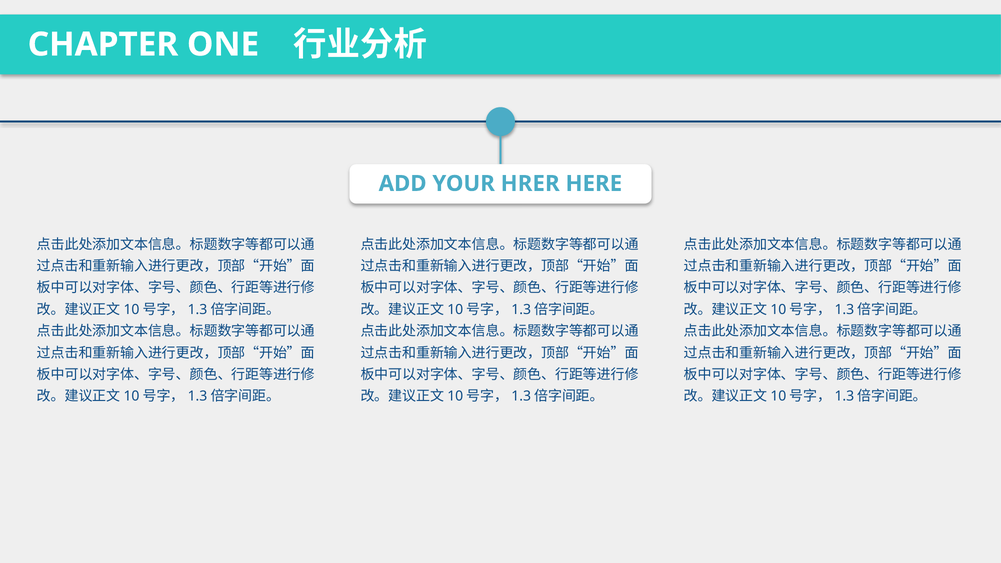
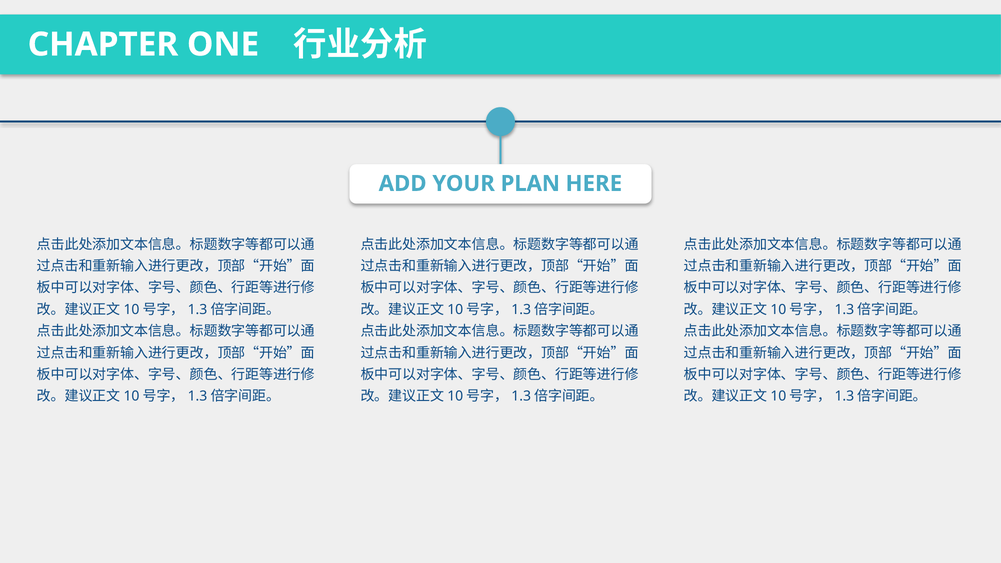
HRER: HRER -> PLAN (530, 184)
